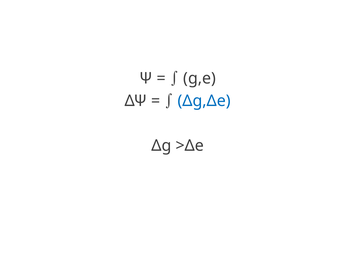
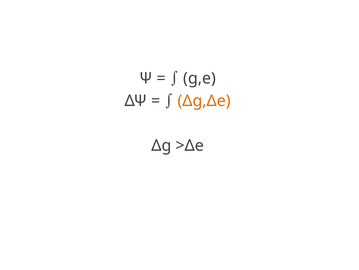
Δg,Δe colour: blue -> orange (204, 100)
